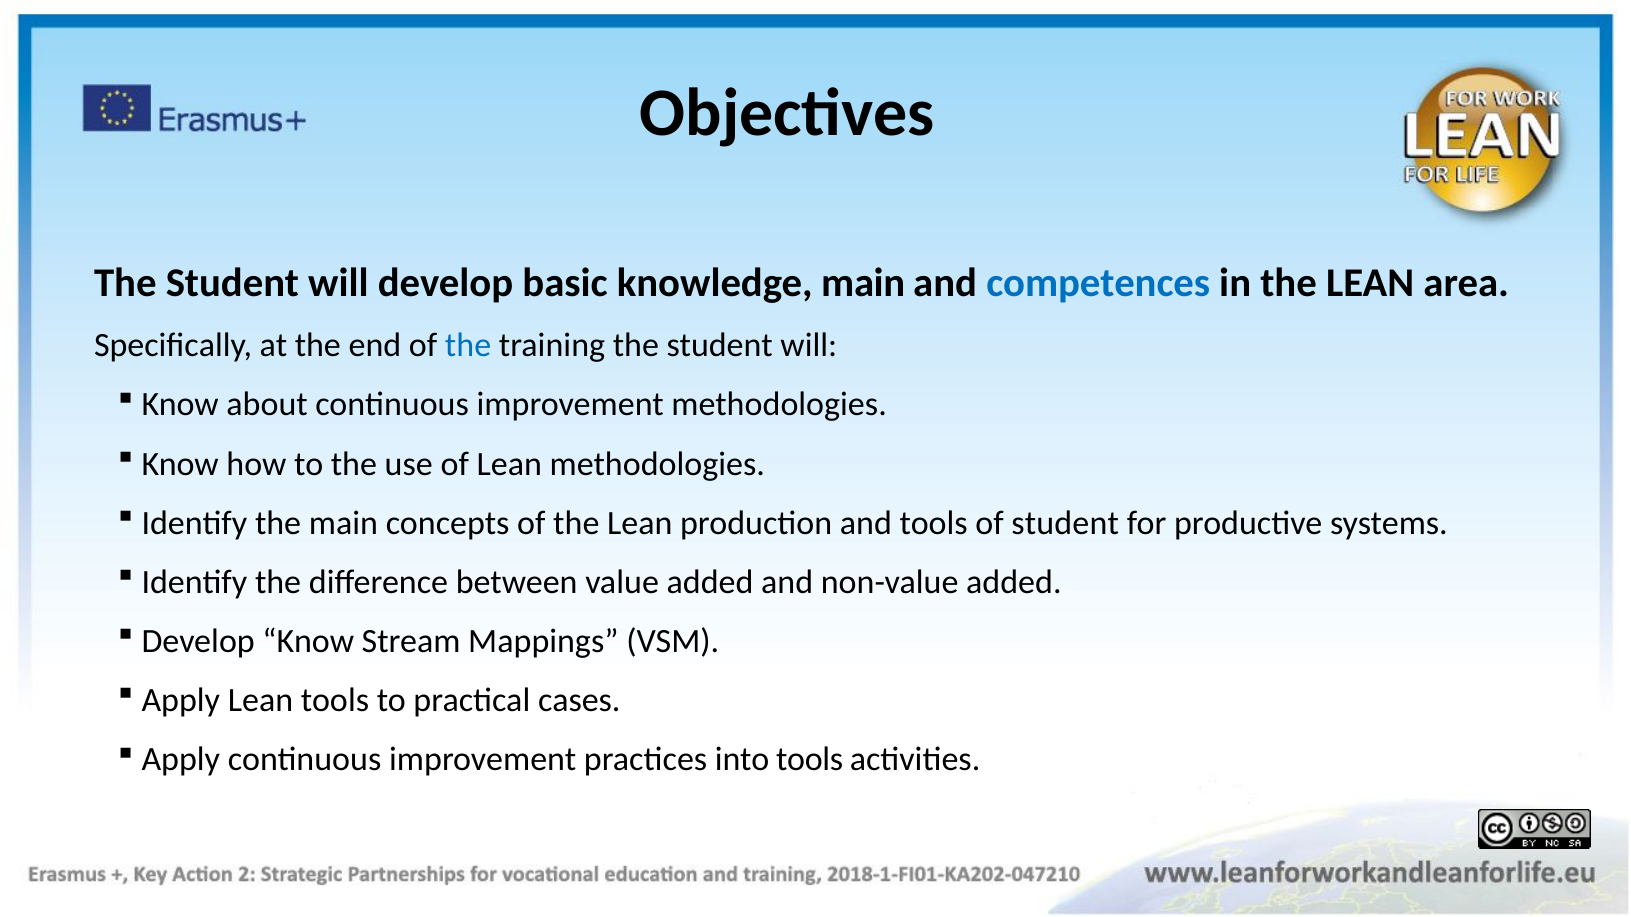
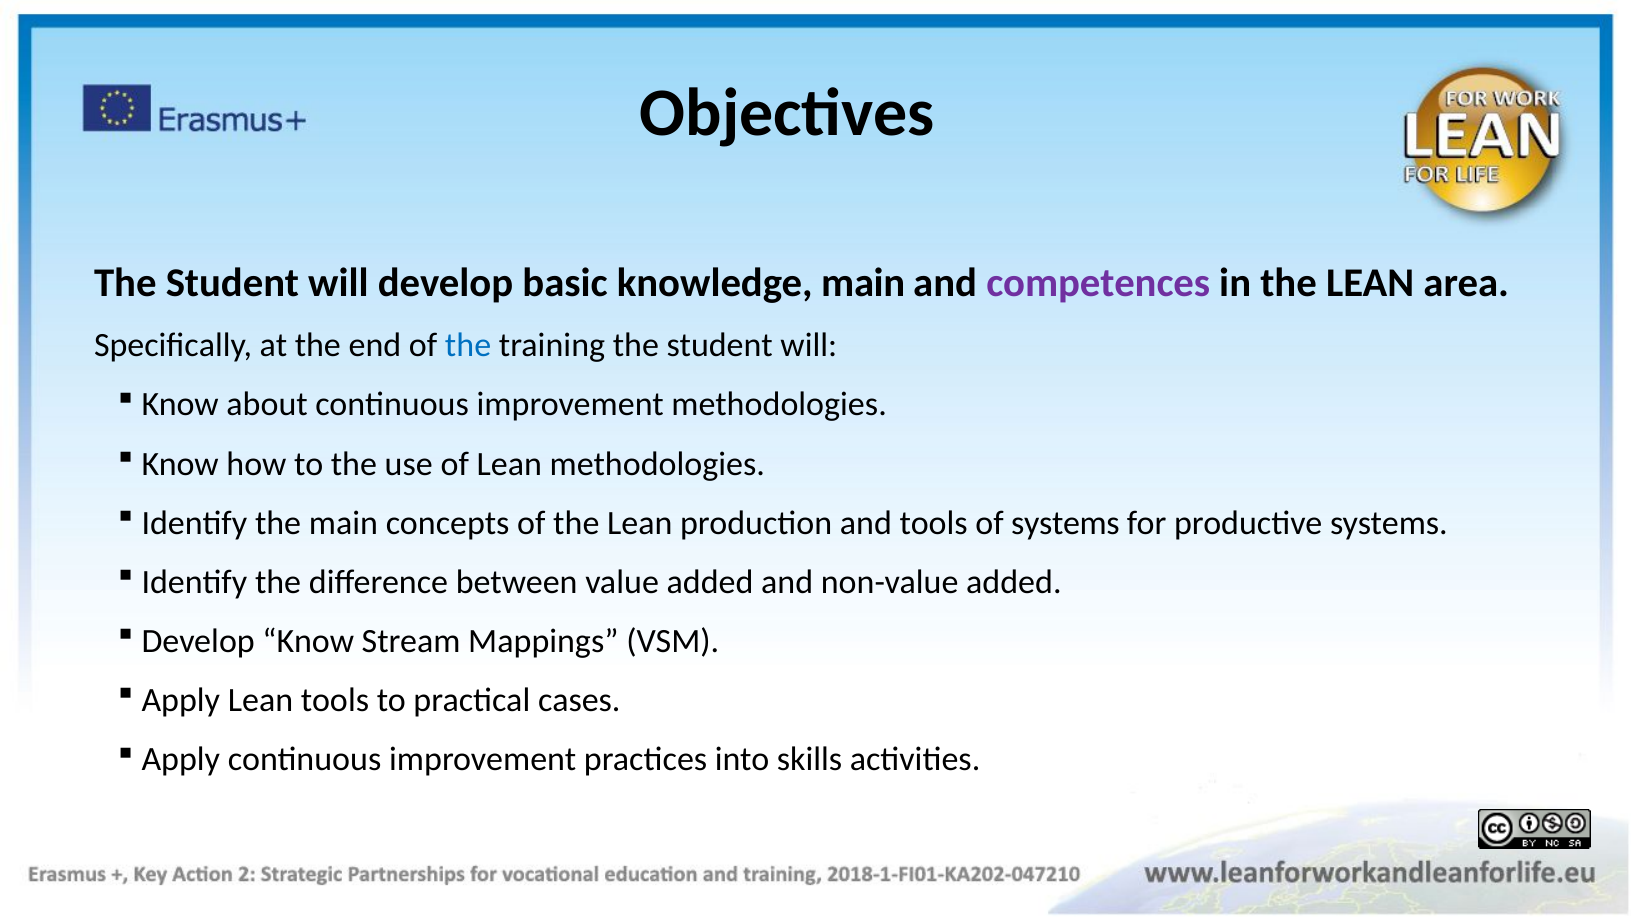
competences colour: blue -> purple (1098, 283)
of student: student -> systems (1065, 523)
into tools: tools -> skills (809, 760)
